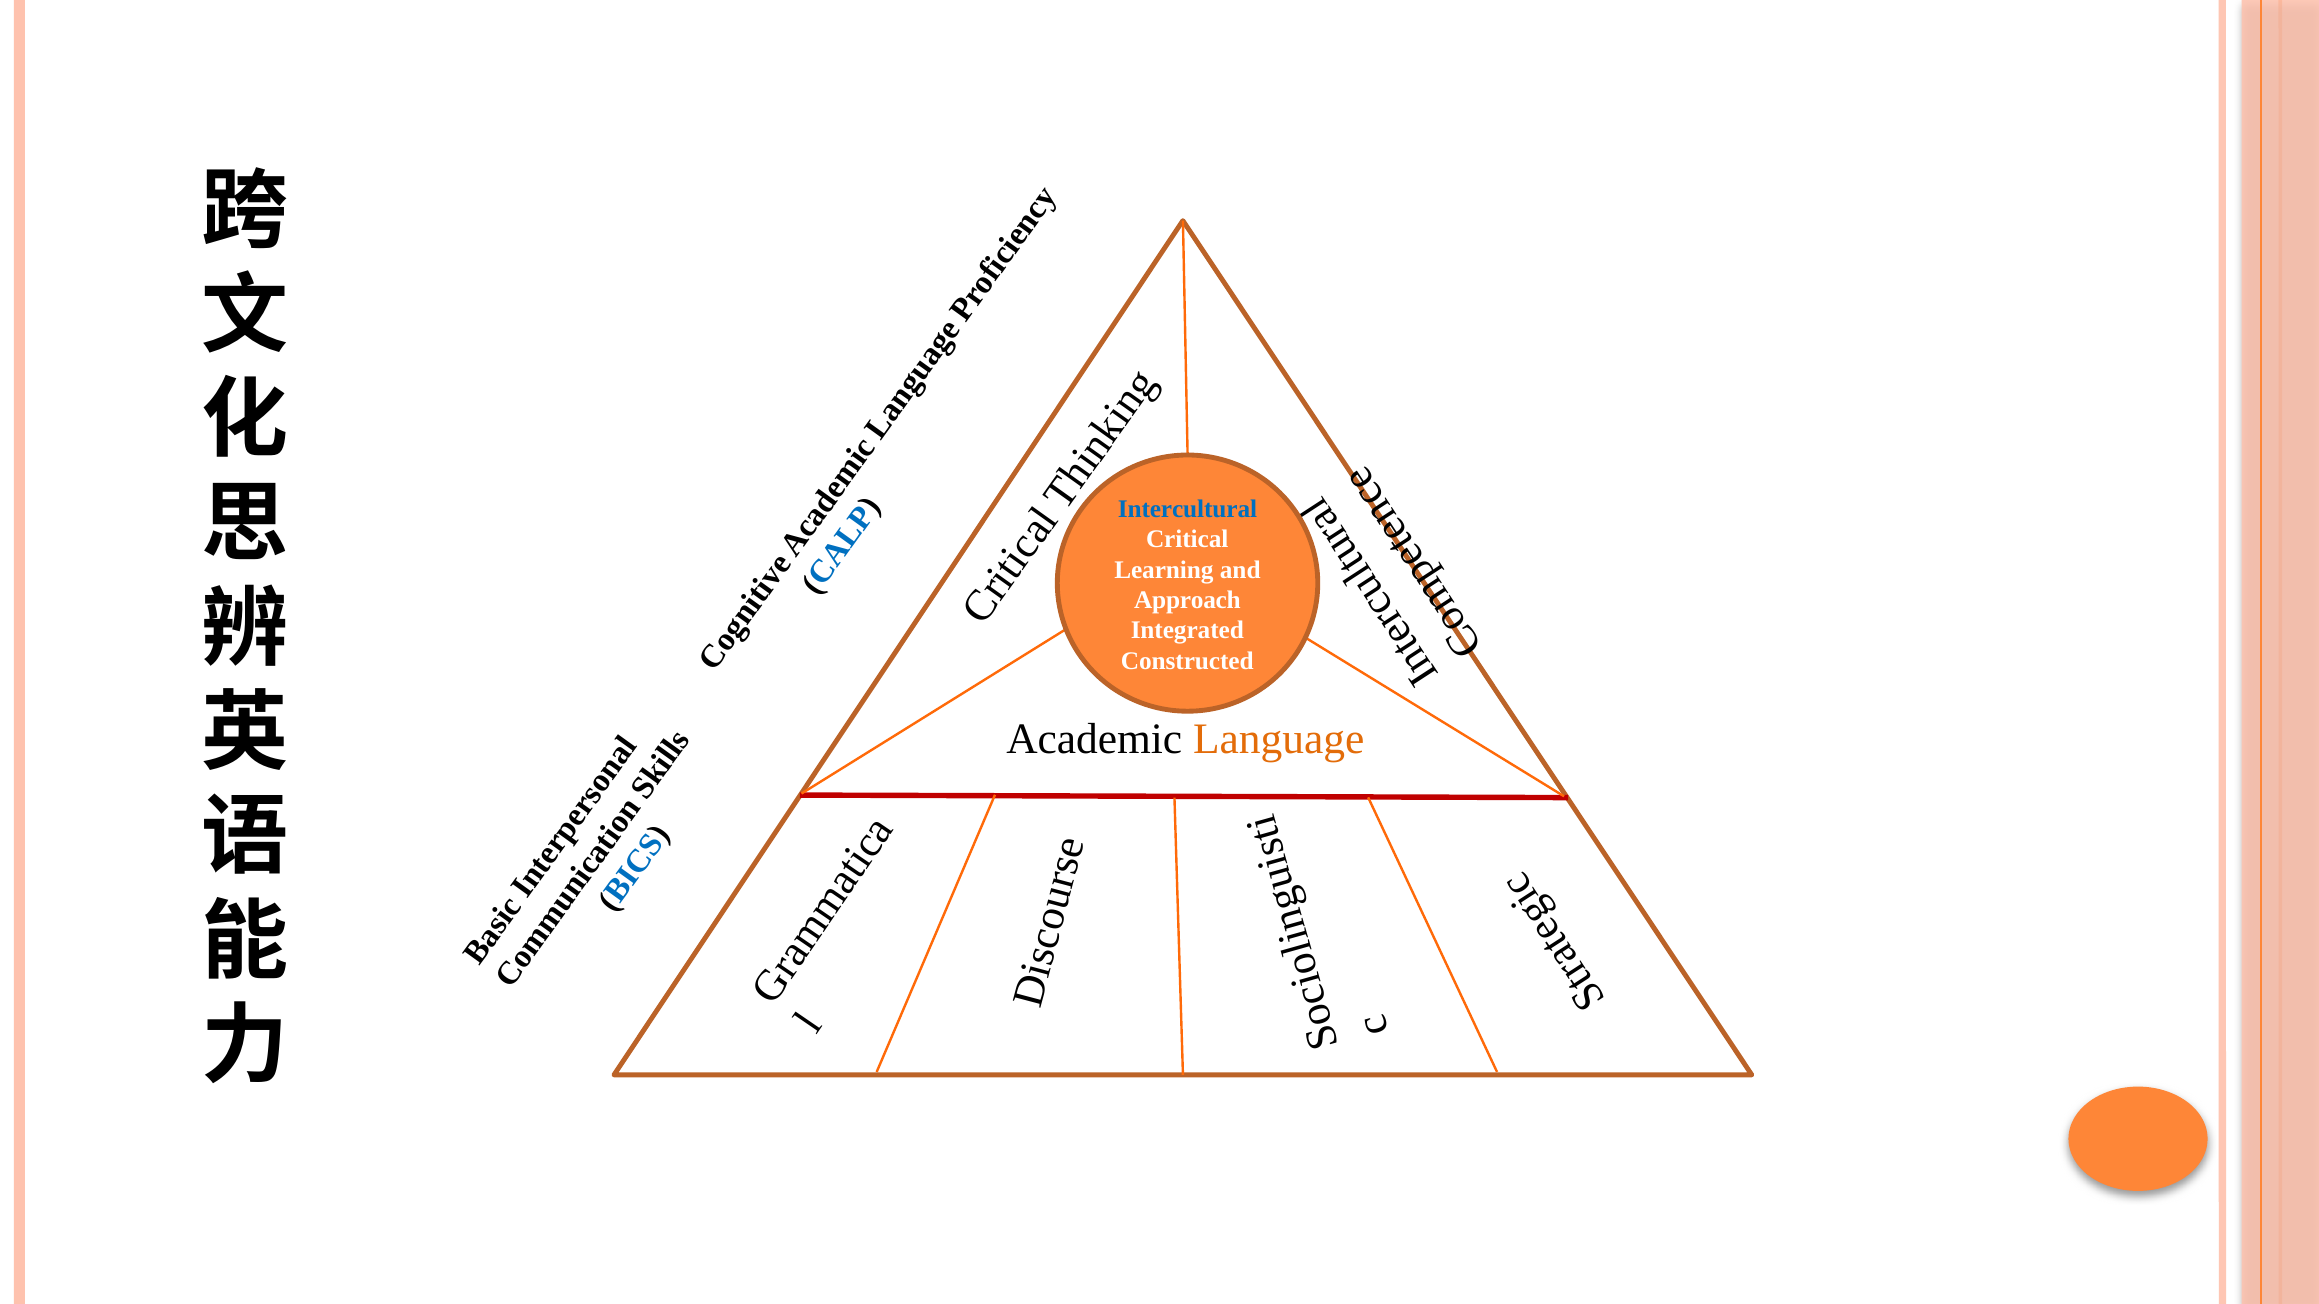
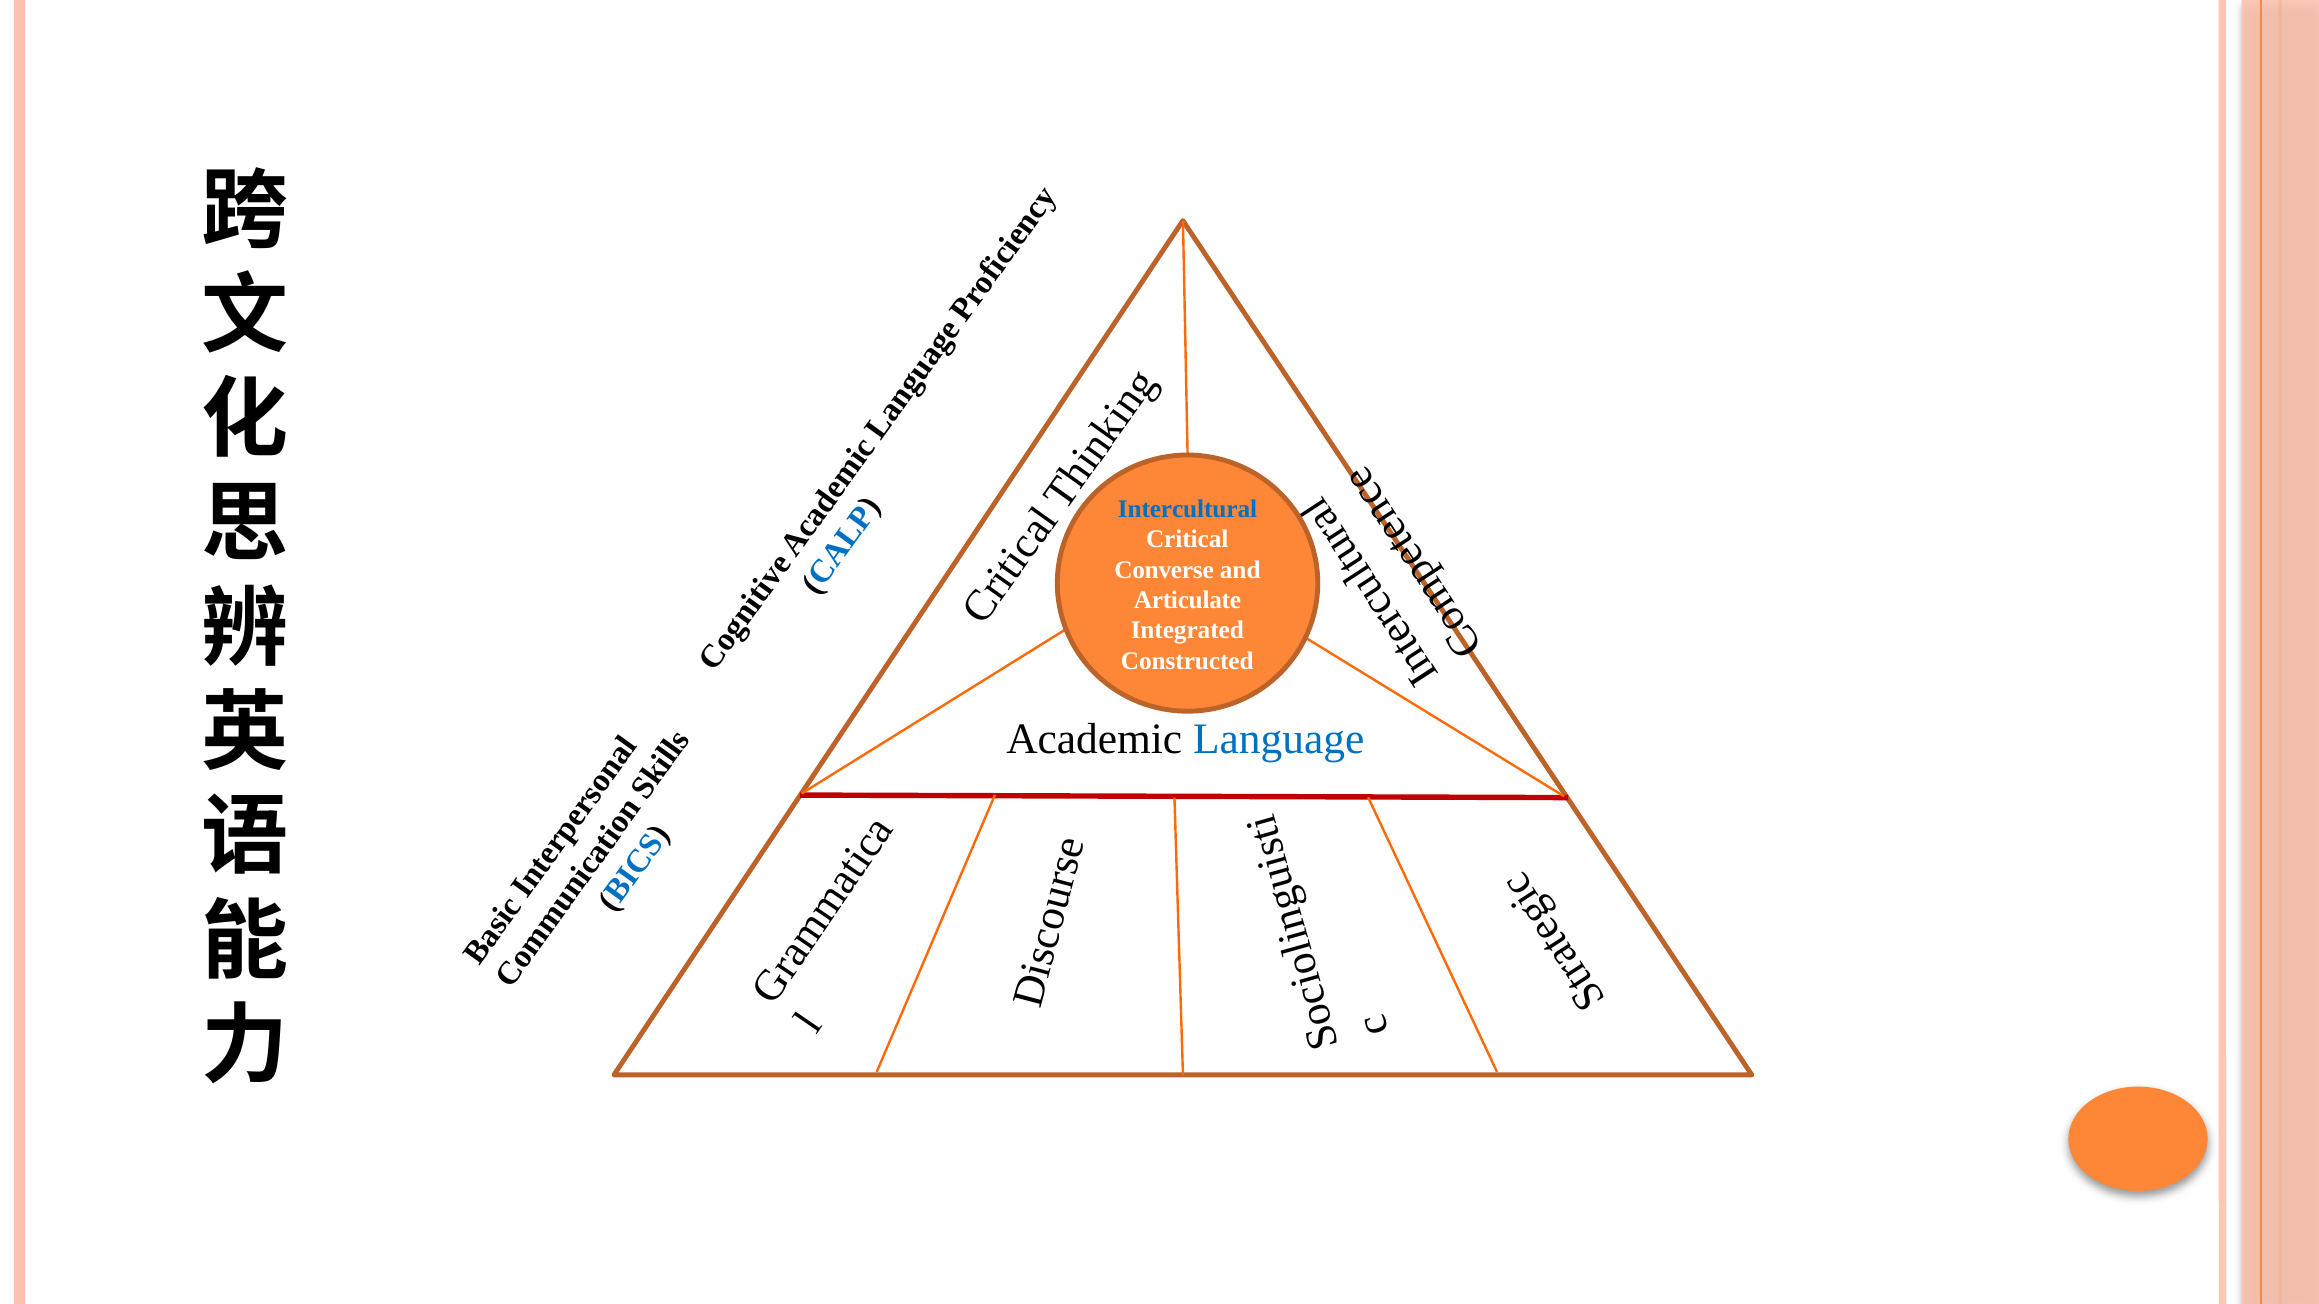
Learning: Learning -> Converse (1164, 570)
Approach: Approach -> Articulate (1187, 600)
Language colour: orange -> blue (1279, 740)
